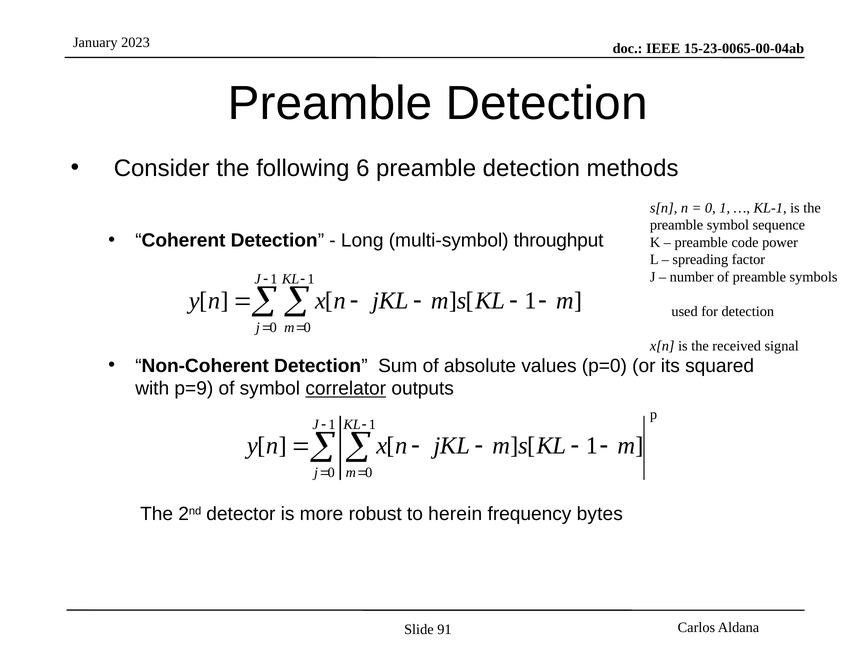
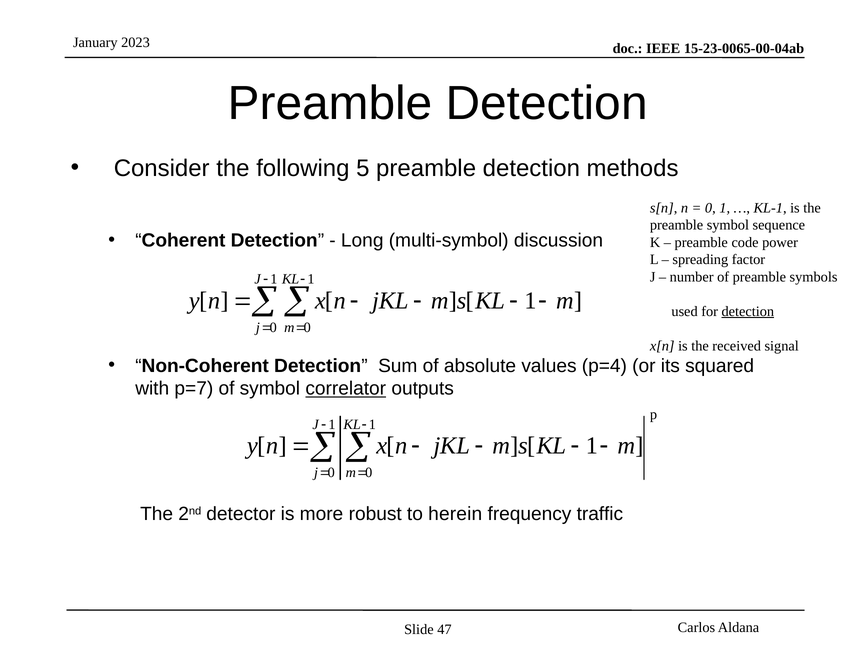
6: 6 -> 5 (363, 168)
throughput: throughput -> discussion (558, 241)
detection underline: none -> present (748, 312)
p=0: p=0 -> p=4 (604, 366)
p=9: p=9 -> p=7 (194, 389)
bytes: bytes -> traffic (600, 514)
91: 91 -> 47 (444, 630)
